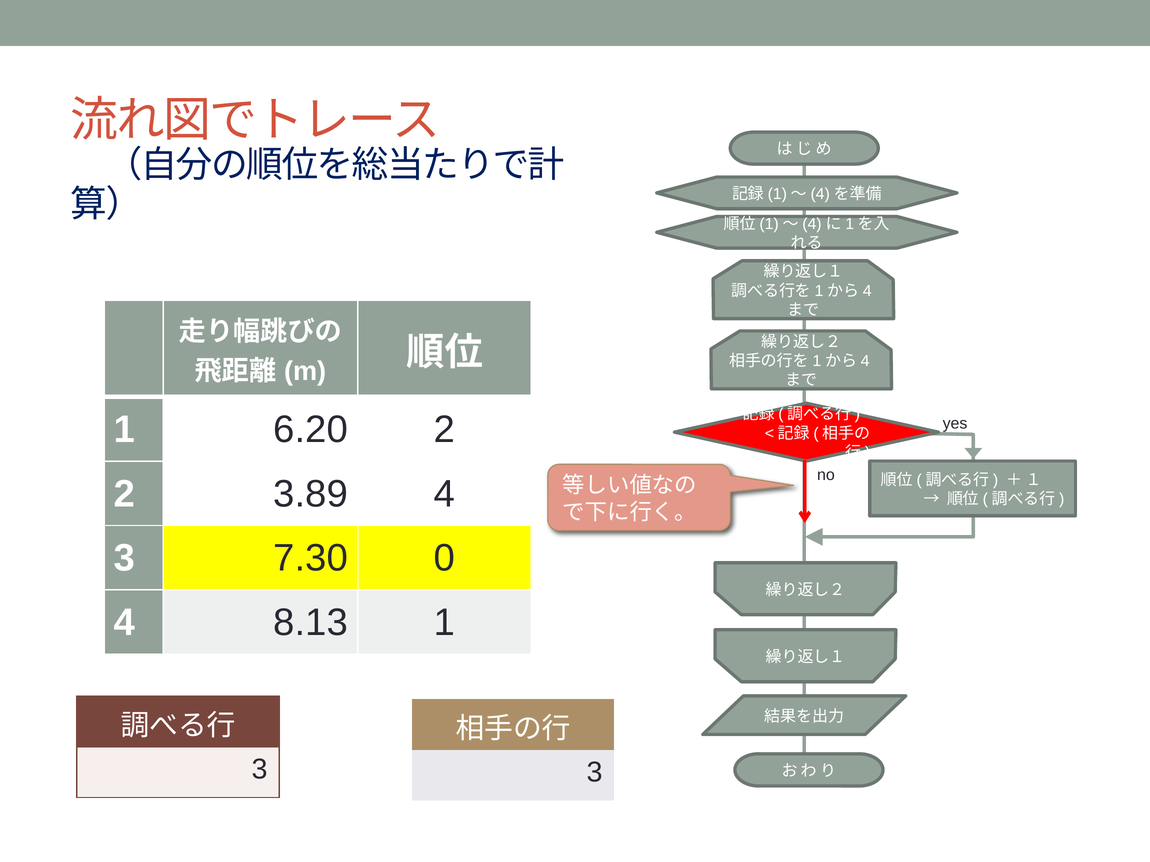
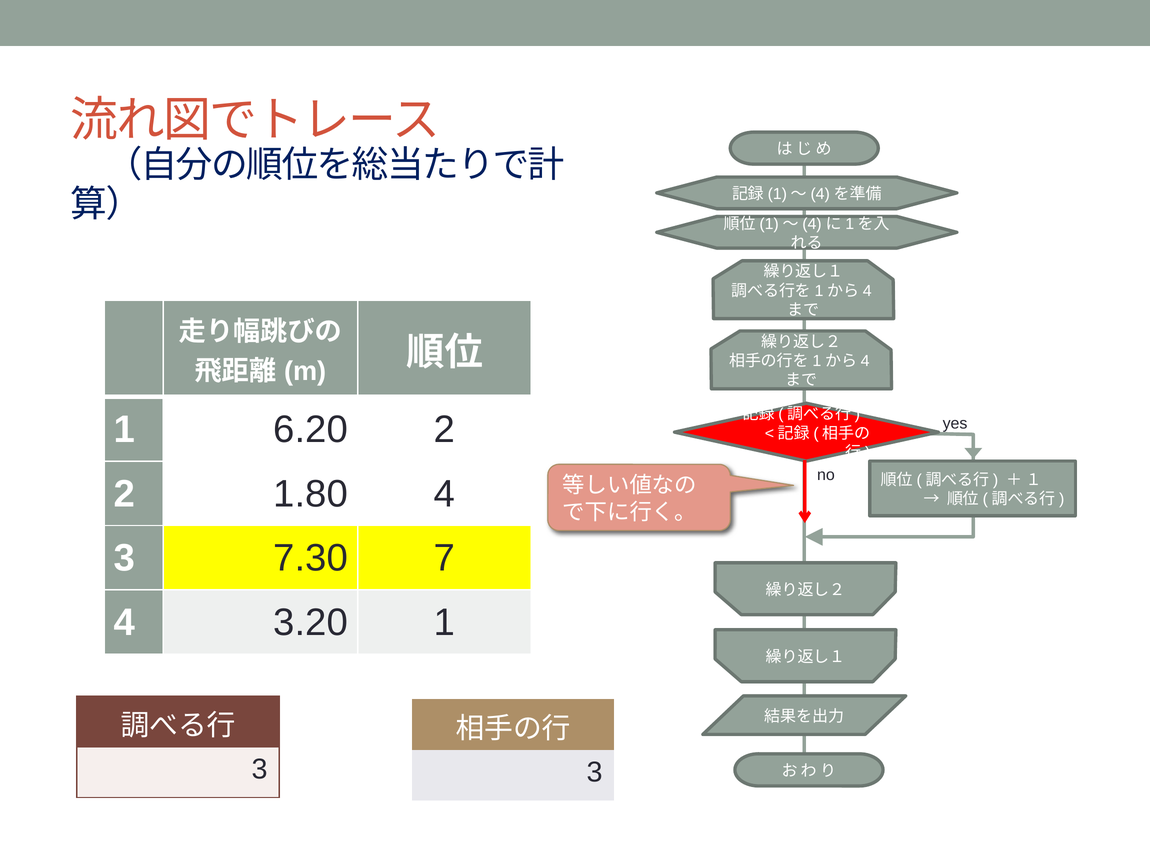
3.89: 3.89 -> 1.80 (311, 494)
0: 0 -> 7 (445, 559)
8.13: 8.13 -> 3.20 (311, 623)
